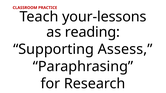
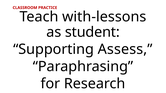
your-lessons: your-lessons -> with-lessons (104, 17)
reading: reading -> student (92, 32)
